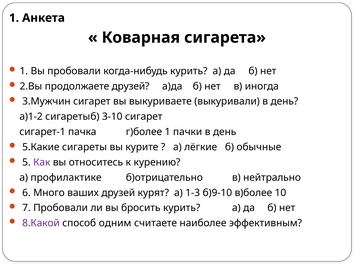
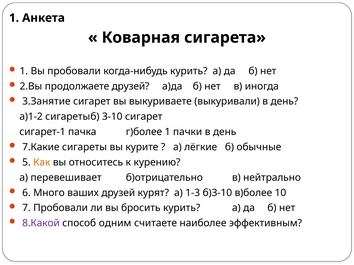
3.Мужчин: 3.Мужчин -> 3.Занятие (46, 102)
5.Какие: 5.Какие -> 7.Какие (41, 147)
Как colour: purple -> orange (42, 163)
профилактике: профилактике -> перевешивает (66, 178)
б)9-10: б)9-10 -> б)3-10 (217, 193)
